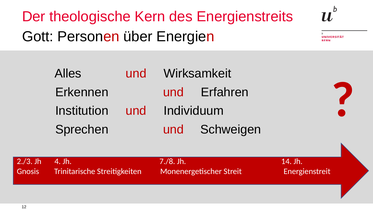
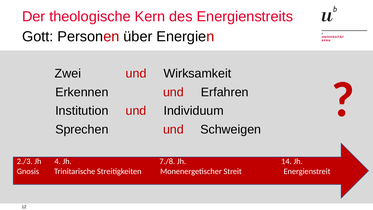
Alles: Alles -> Zwei (68, 74)
